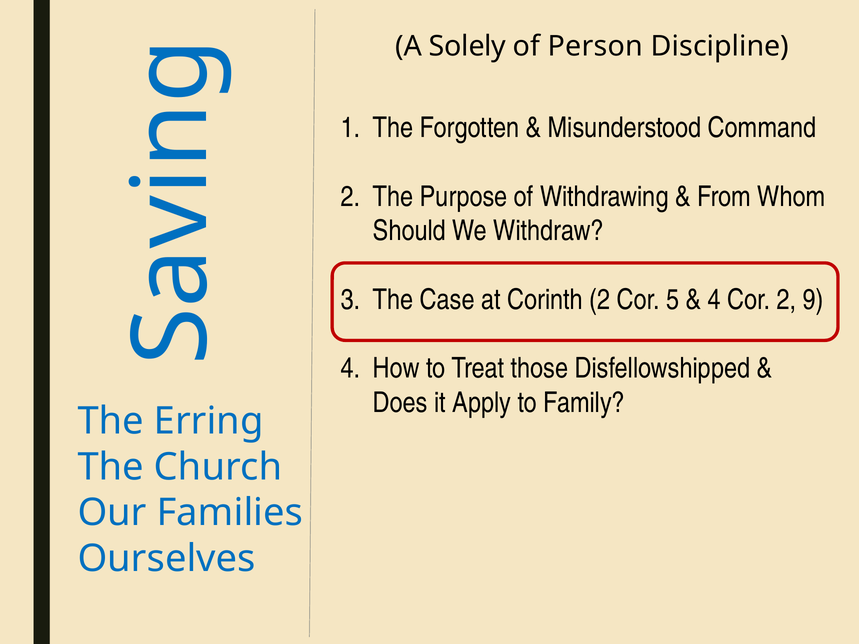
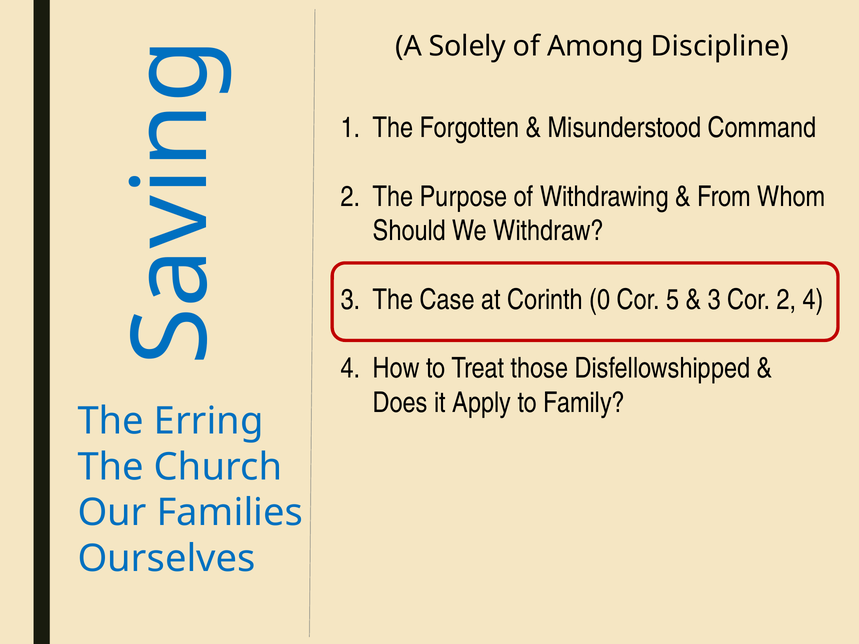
Person: Person -> Among (596, 46)
Corinth 2: 2 -> 0 (600, 300)
4: 4 -> 3 (714, 300)
2 9: 9 -> 4 (813, 300)
